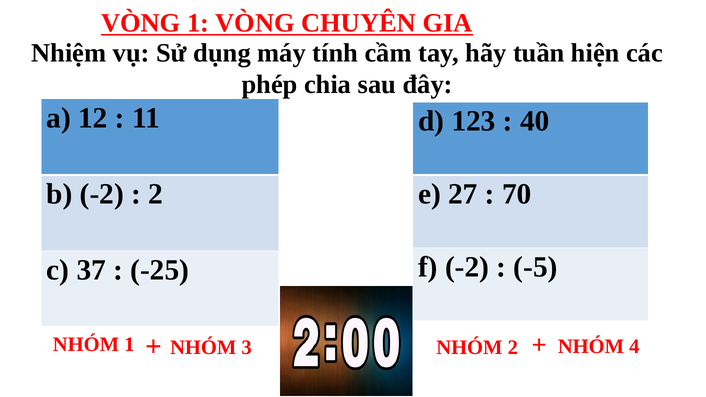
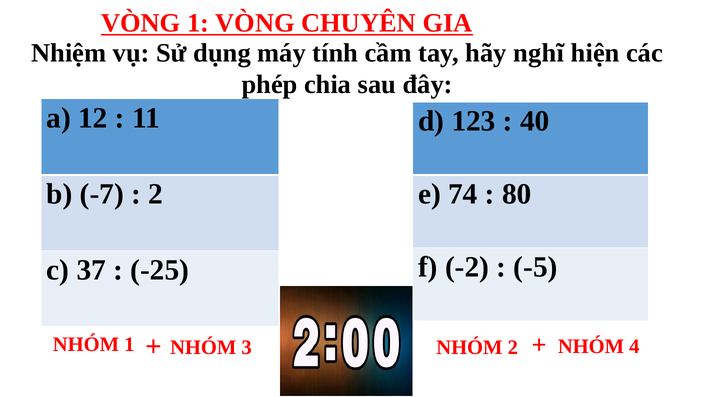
tuần: tuần -> nghĩ (539, 53)
b -2: -2 -> -7 (102, 194)
27: 27 -> 74 (463, 194)
70: 70 -> 80 (517, 194)
